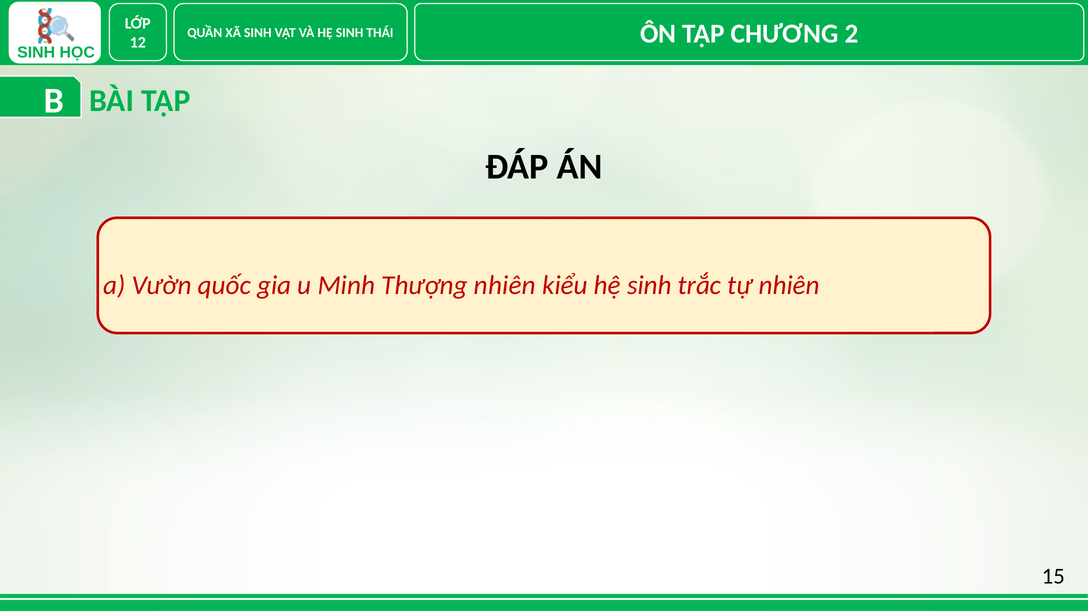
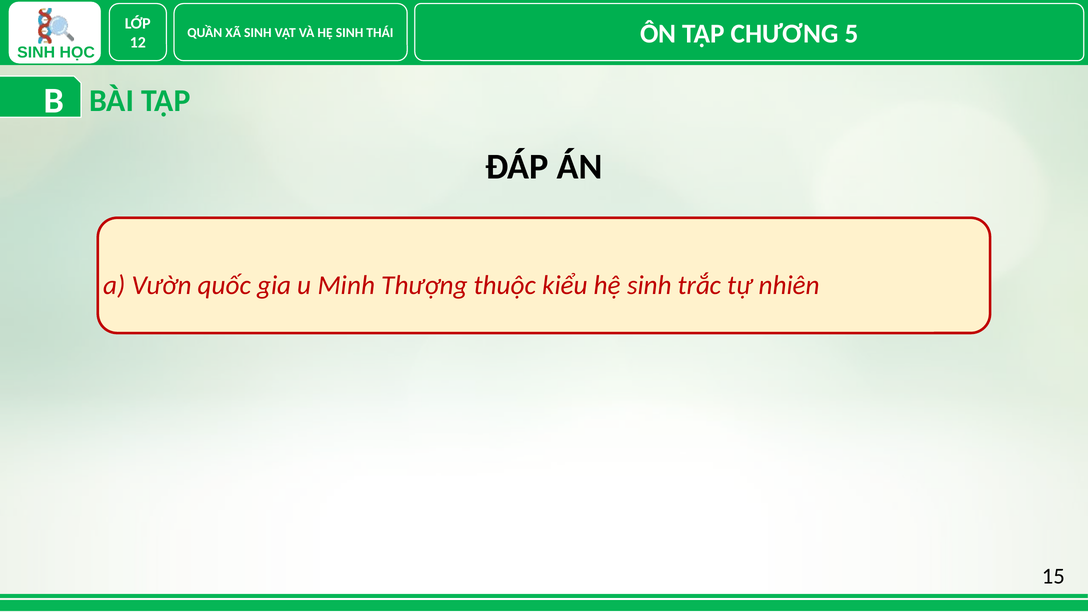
2: 2 -> 5 (851, 34)
Thượng nhiên: nhiên -> thuộc (505, 285)
